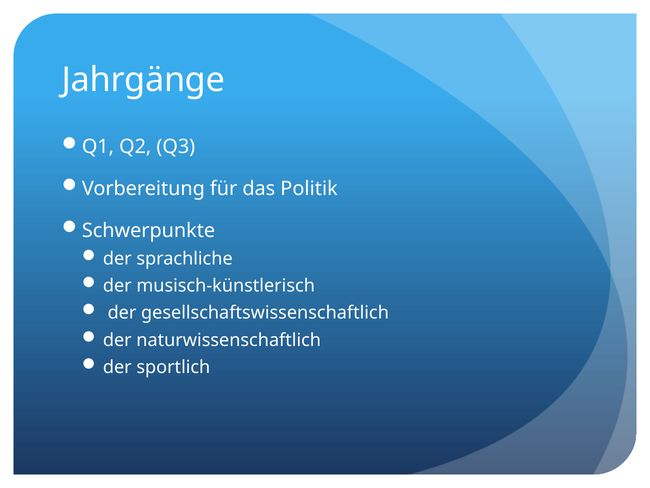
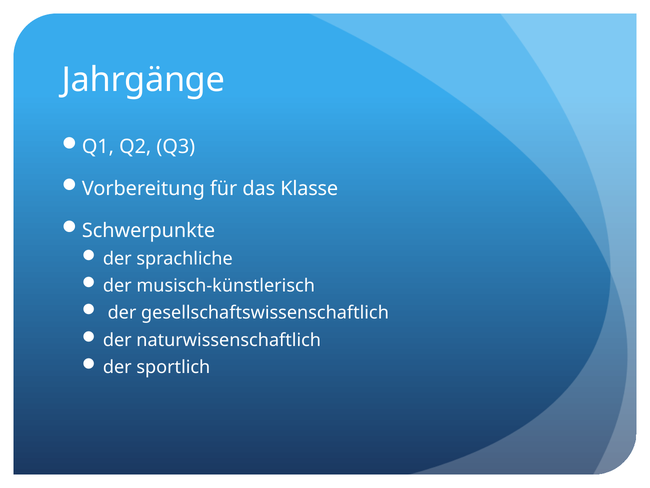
Politik: Politik -> Klasse (309, 188)
